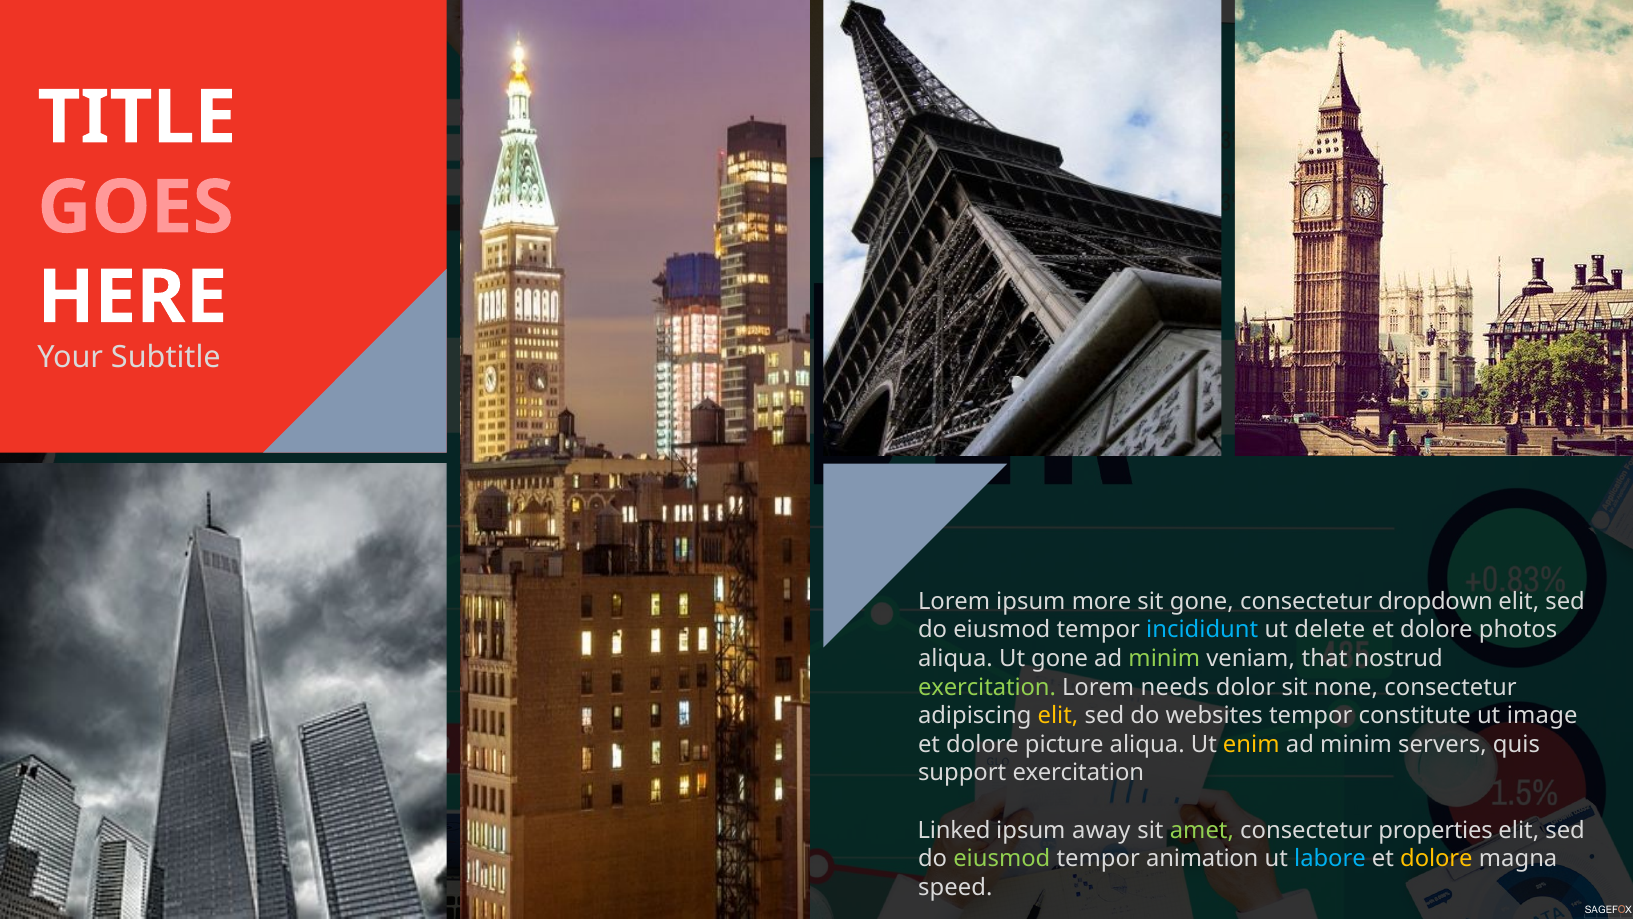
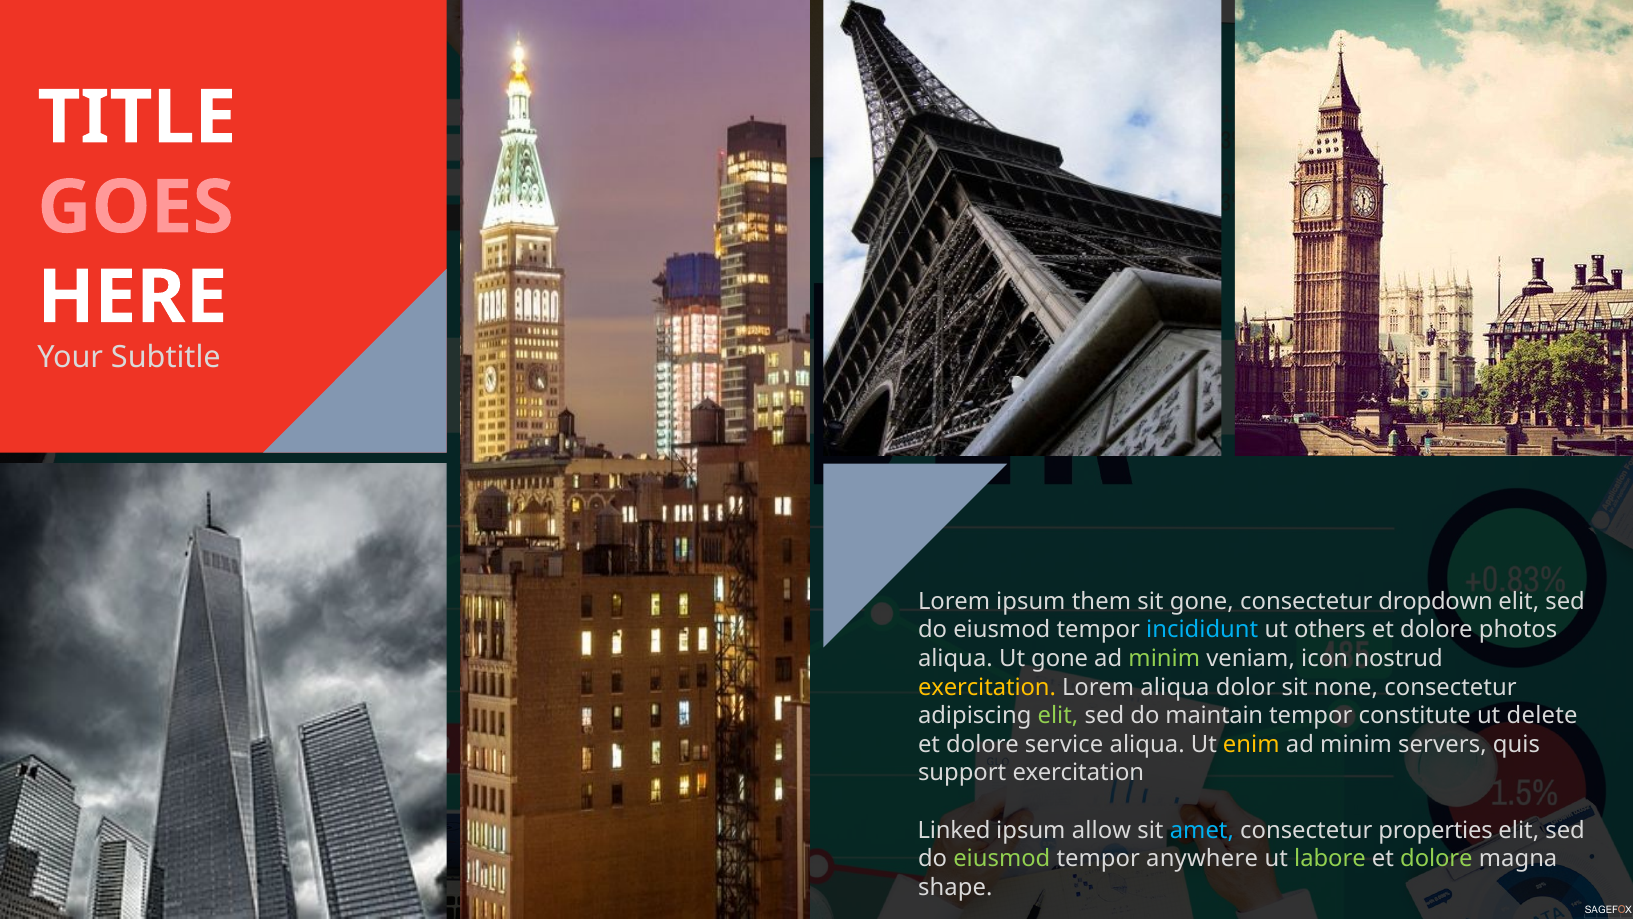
more: more -> them (1101, 601)
delete: delete -> others (1330, 630)
that: that -> icon (1325, 658)
exercitation colour: light green -> yellow (987, 687)
Lorem needs: needs -> aliqua (1175, 687)
elit colour: yellow -> light green (1058, 715)
websites: websites -> maintain (1214, 715)
image: image -> delete (1542, 715)
picture: picture -> service (1064, 744)
away: away -> allow (1101, 830)
amet colour: light green -> light blue (1202, 830)
animation: animation -> anywhere (1202, 858)
labore colour: light blue -> light green (1330, 858)
dolore colour: yellow -> light green (1436, 858)
speed: speed -> shape (955, 887)
